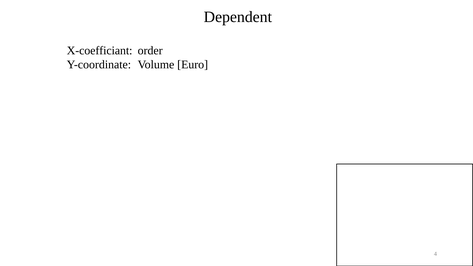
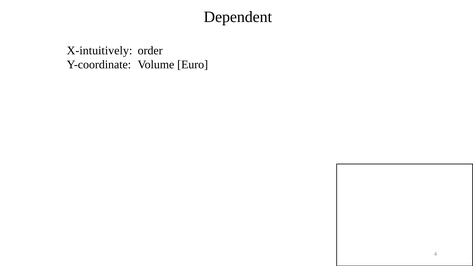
X-coefficiant: X-coefficiant -> X-intuitively (100, 50)
